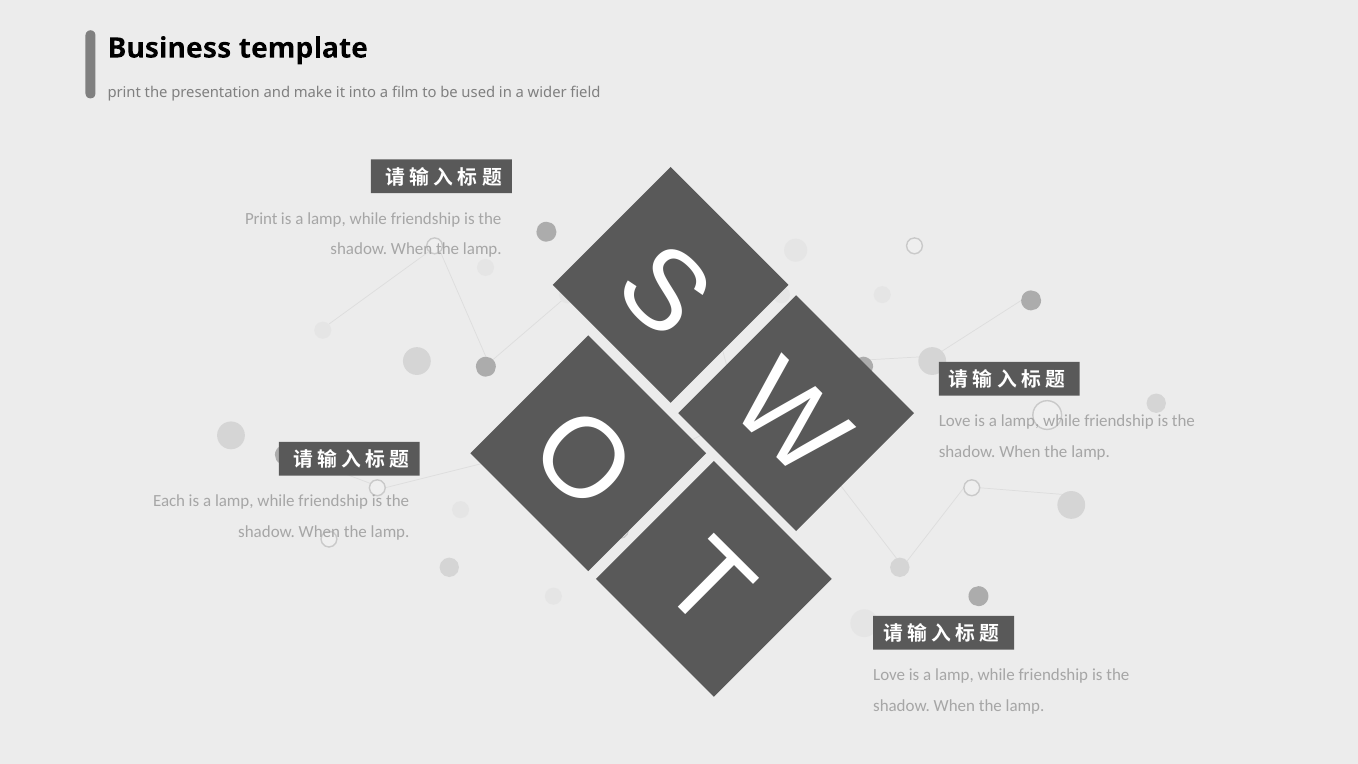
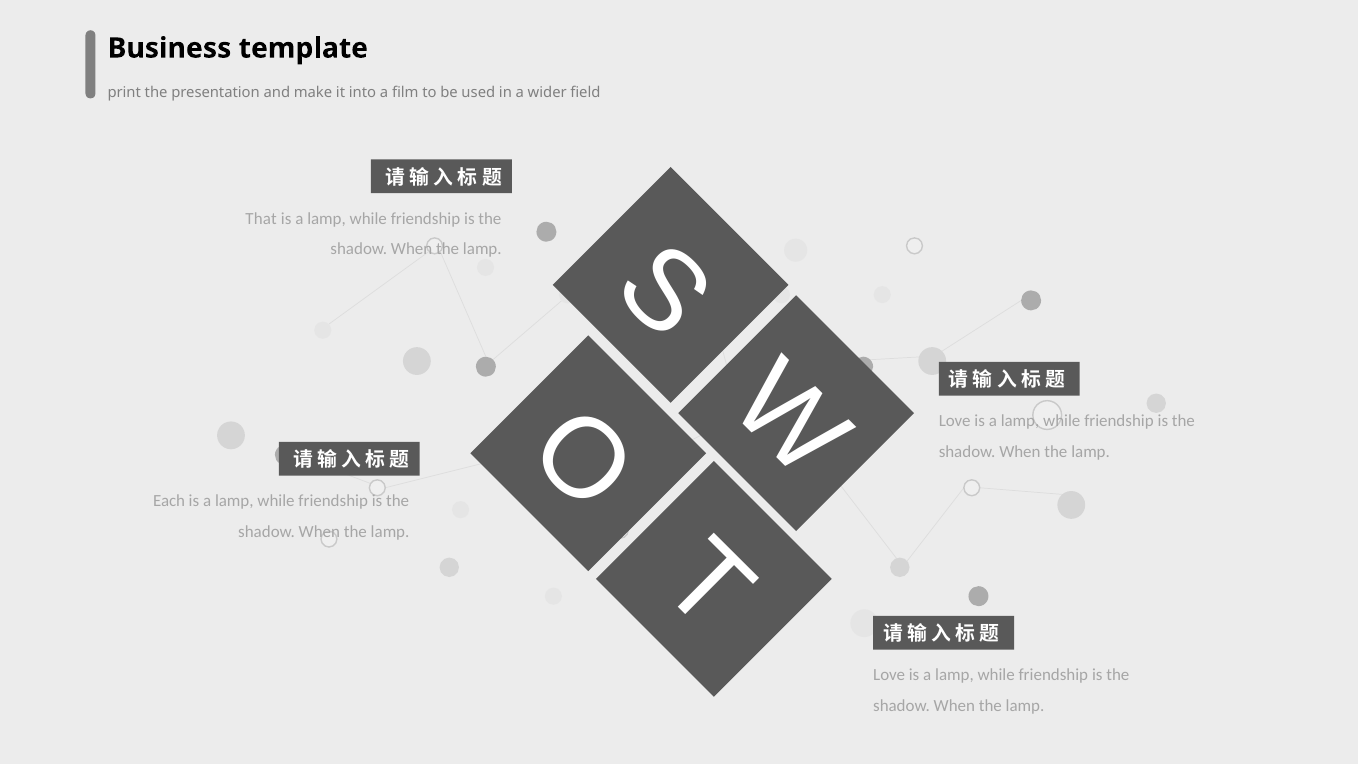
Print: Print -> That (261, 218)
